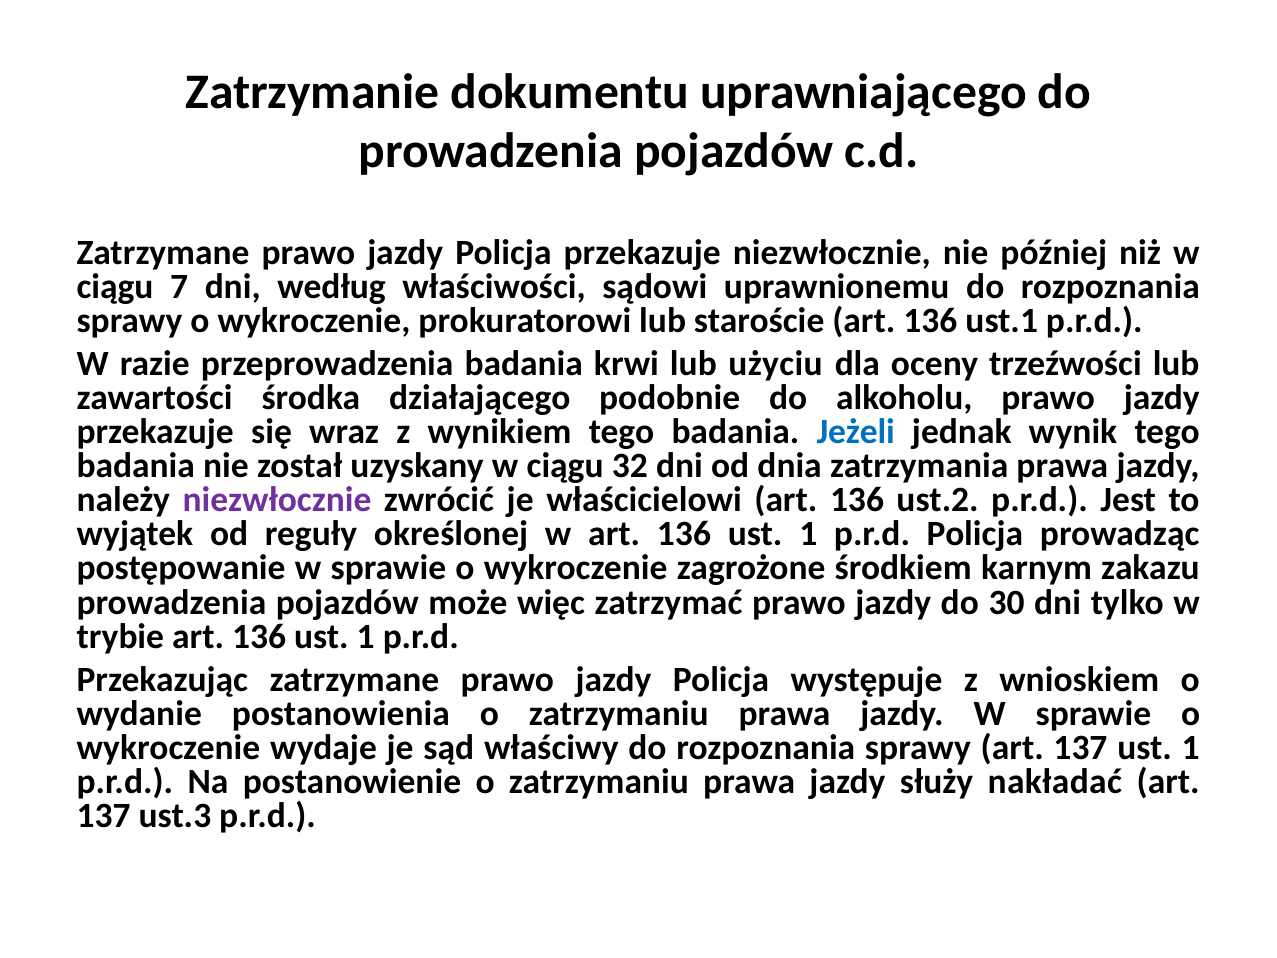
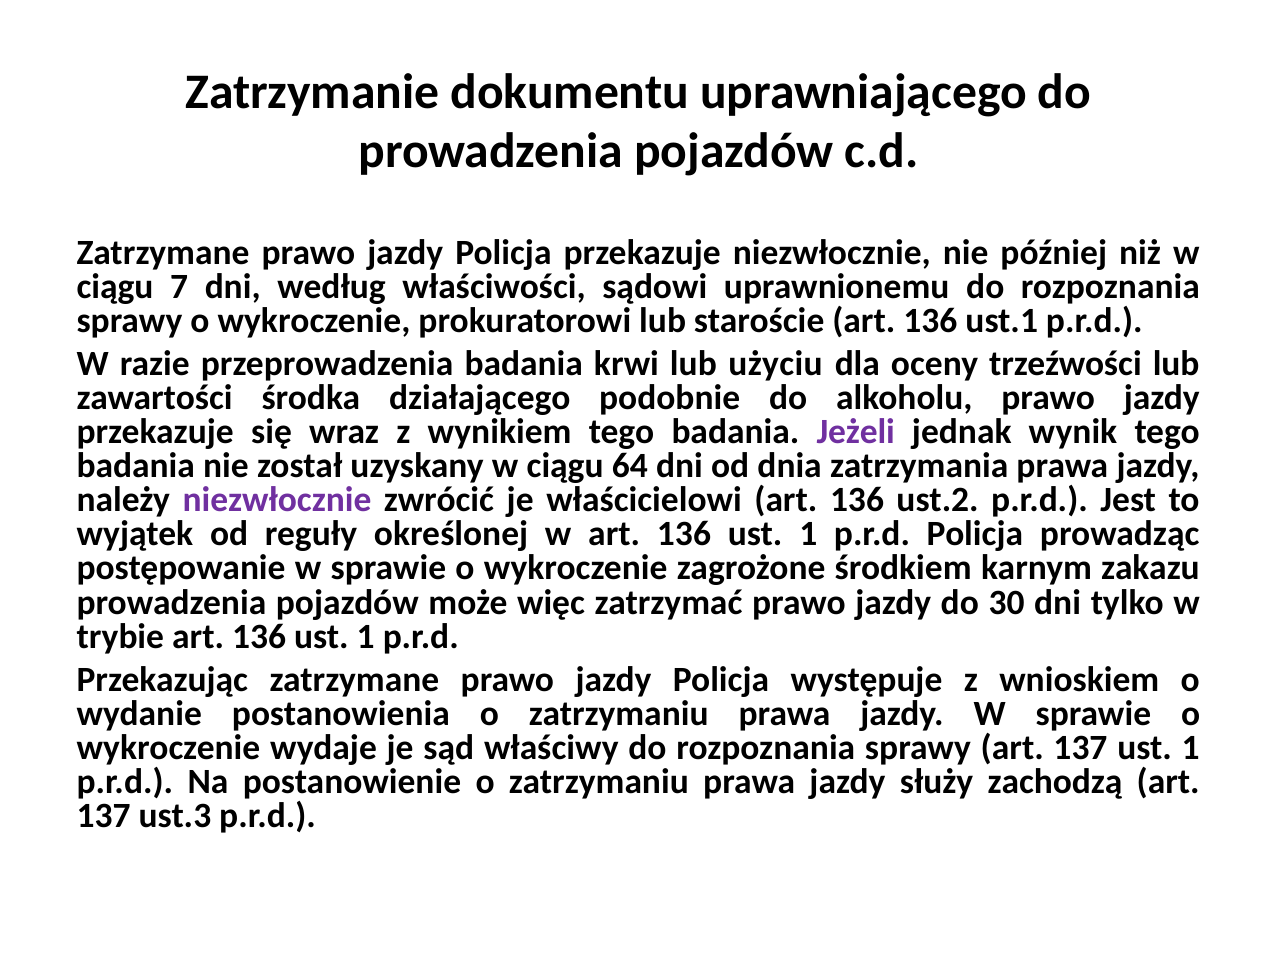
Jeżeli colour: blue -> purple (856, 432)
32: 32 -> 64 (630, 466)
nakładać: nakładać -> zachodzą (1055, 782)
